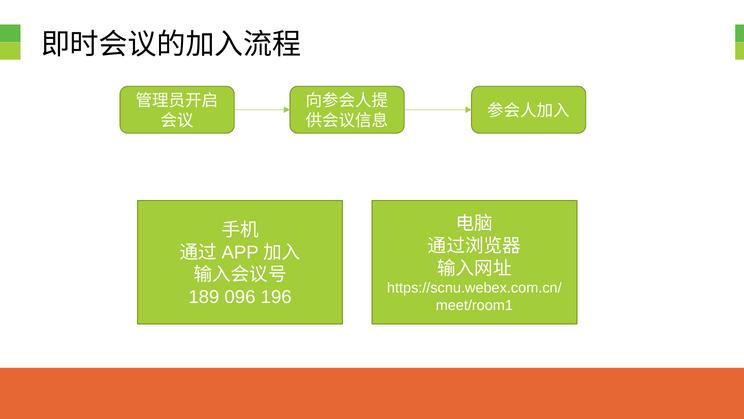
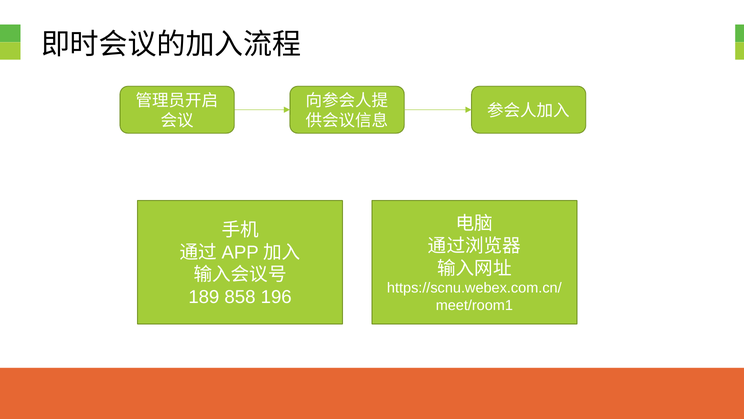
096: 096 -> 858 (240, 297)
